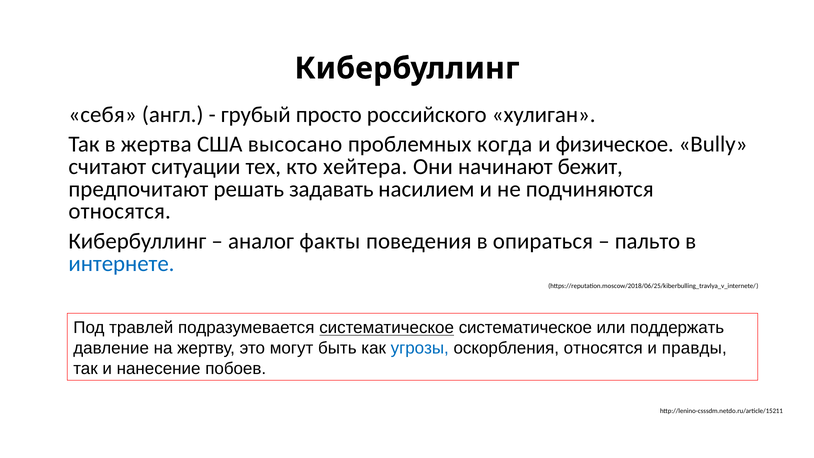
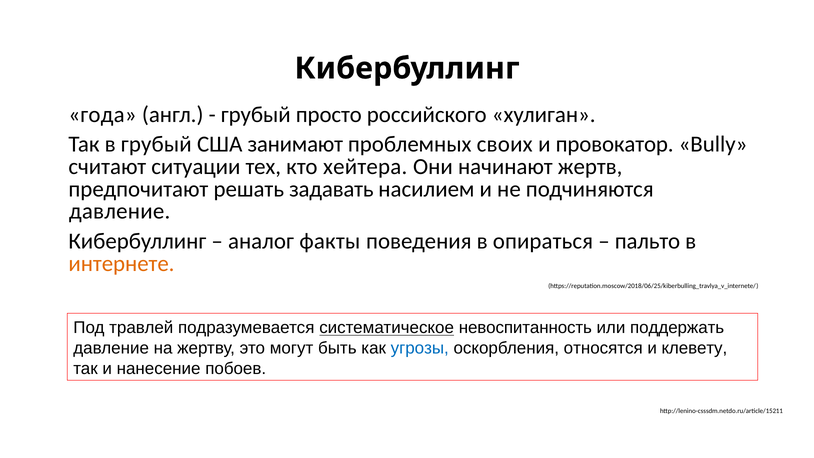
себя: себя -> года (103, 114)
в жертва: жертва -> грубый (156, 144)
высосано: высосано -> занимают (295, 144)
когда: когда -> своих (505, 144)
физическое: физическое -> провокатор (615, 144)
бежит: бежит -> жертв (590, 167)
относятся: относятся -> давление (120, 211)
интернете colour: blue -> orange (121, 263)
систематическое систематическое: систематическое -> невоспитанность (525, 328)
правды: правды -> клевету (694, 348)
